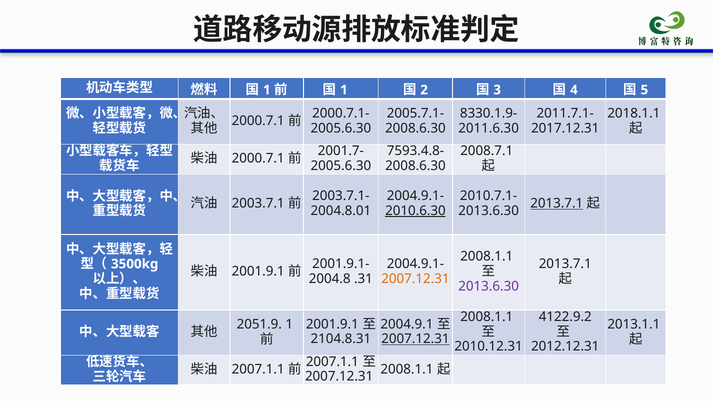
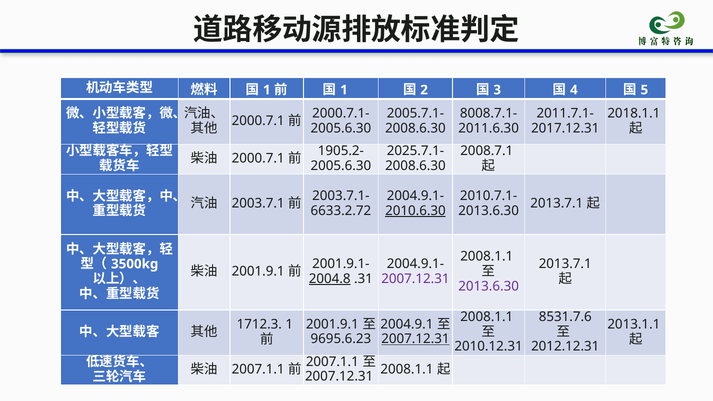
8330.1.9-: 8330.1.9- -> 8008.7.1- (489, 113)
7593.4.8-: 7593.4.8- -> 2025.7.1- (415, 151)
2001.7-: 2001.7- -> 1905.2- (341, 151)
2013.7.1 underline: present -> none (557, 203)
2004.8.01: 2004.8.01 -> 6633.2.72 (341, 211)
2004.8 underline: none -> present (330, 279)
2007.12.31 colour: orange -> purple (415, 279)
4122.9.2: 4122.9.2 -> 8531.7.6 (565, 317)
2051.9: 2051.9 -> 1712.3 (259, 324)
2104.8.31: 2104.8.31 -> 9695.6.23 (341, 339)
